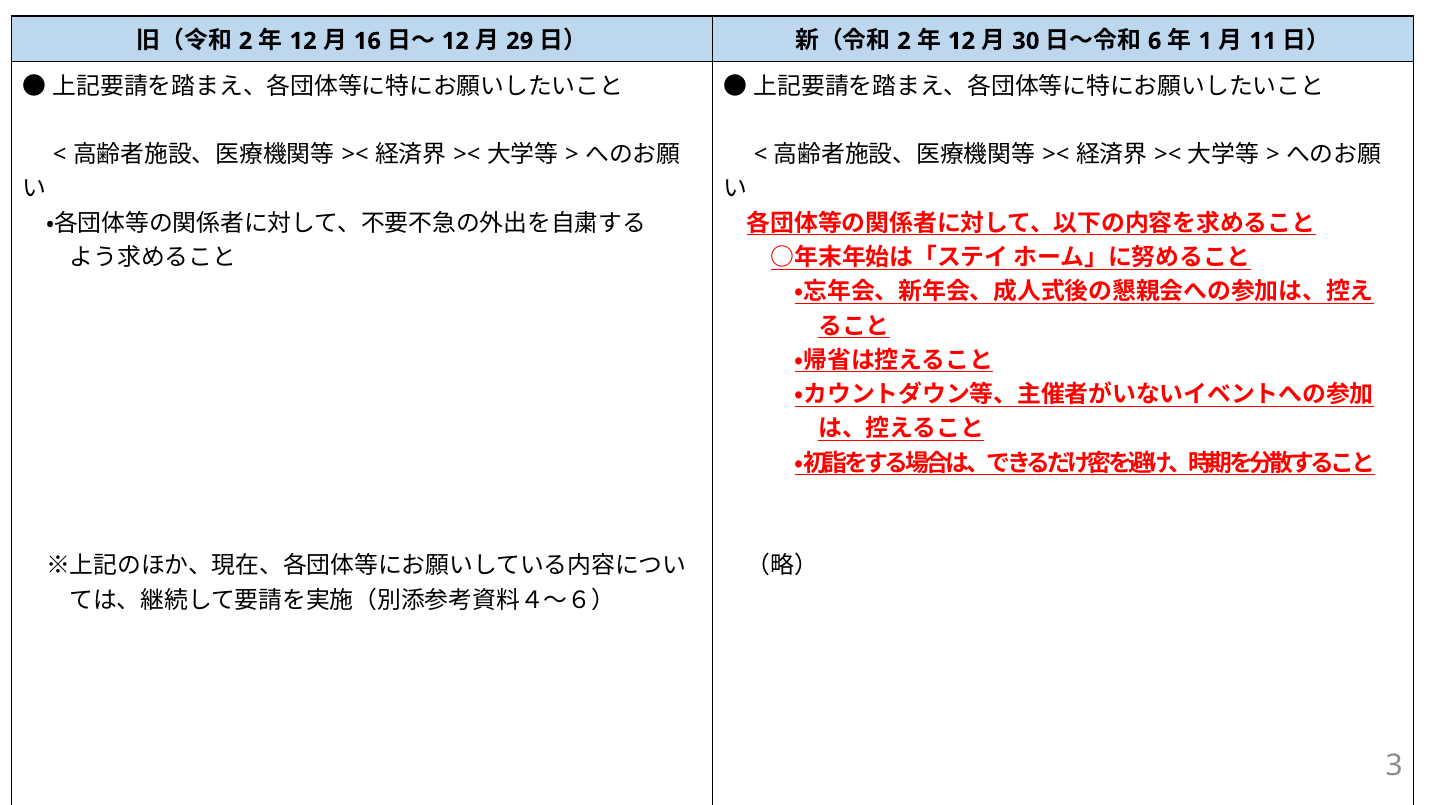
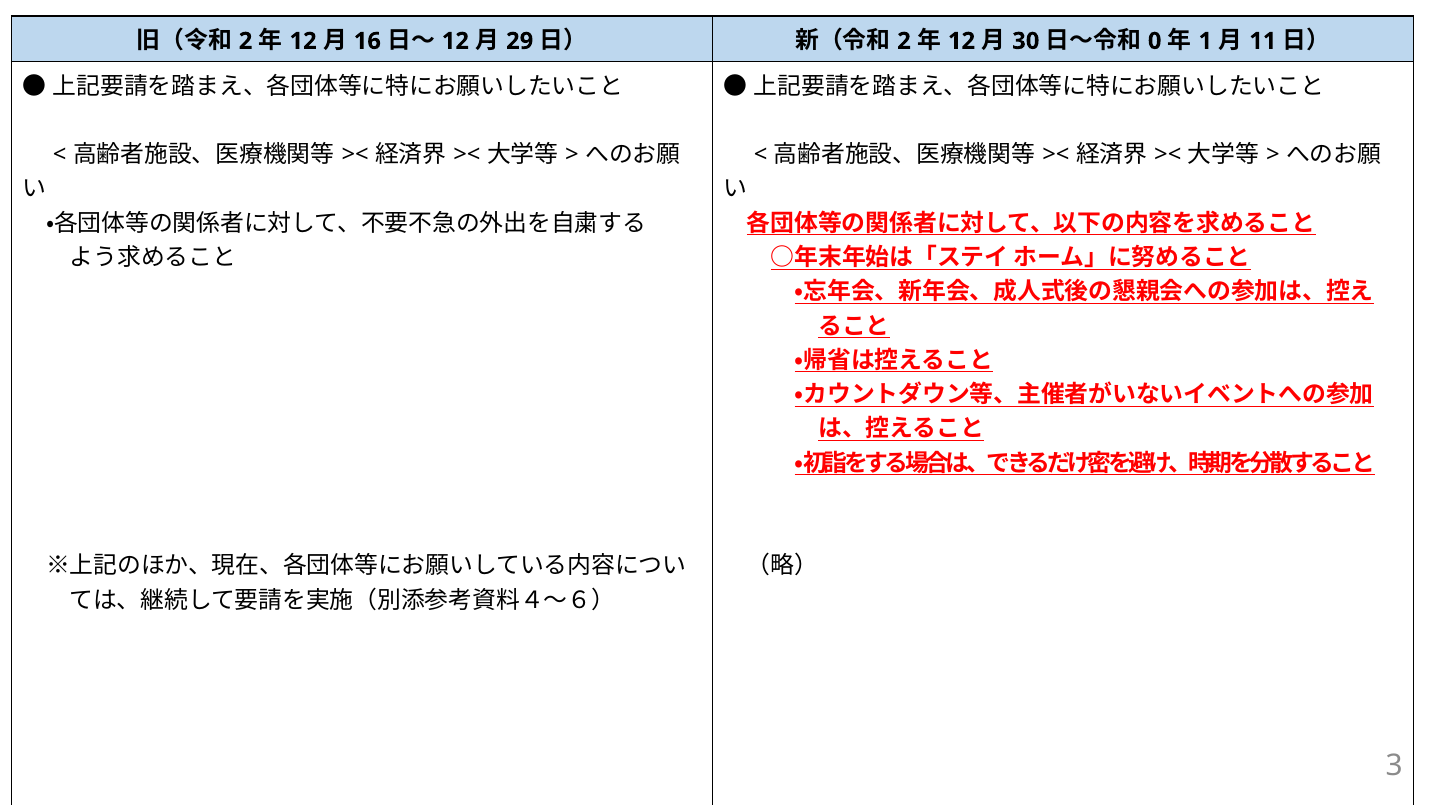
6: 6 -> 0 (1155, 41)
